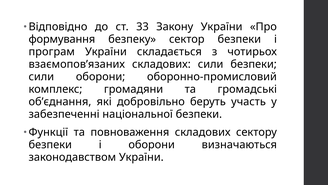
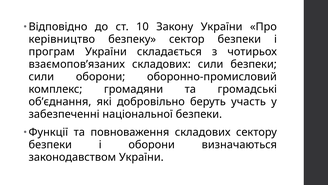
33: 33 -> 10 (142, 27)
формування: формування -> керівництво (62, 39)
